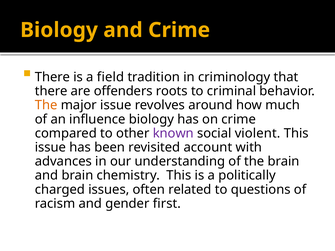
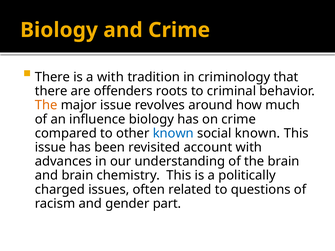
a field: field -> with (110, 77)
known colour: purple -> blue (173, 133)
social violent: violent -> known (258, 133)
first: first -> part (167, 204)
